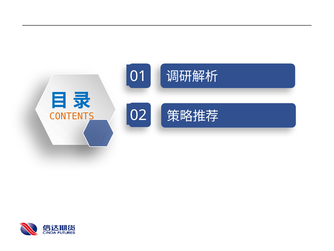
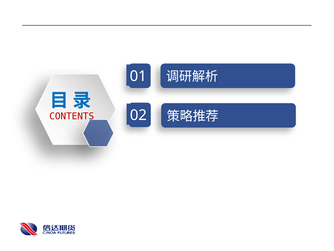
CONTENTS colour: orange -> red (72, 116)
